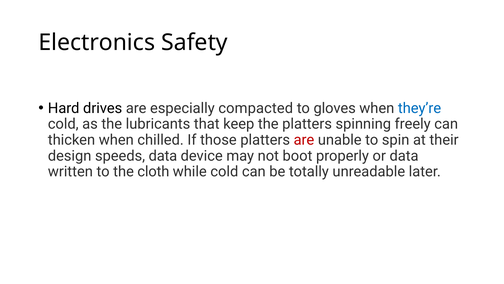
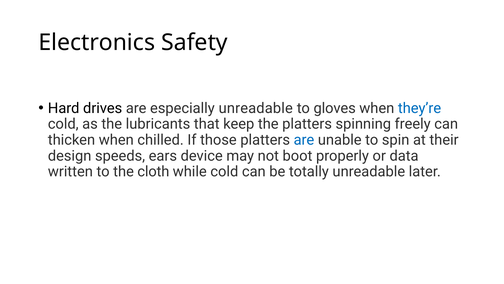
especially compacted: compacted -> unreadable (256, 108)
are colour: red -> blue (304, 140)
speeds data: data -> ears (163, 156)
